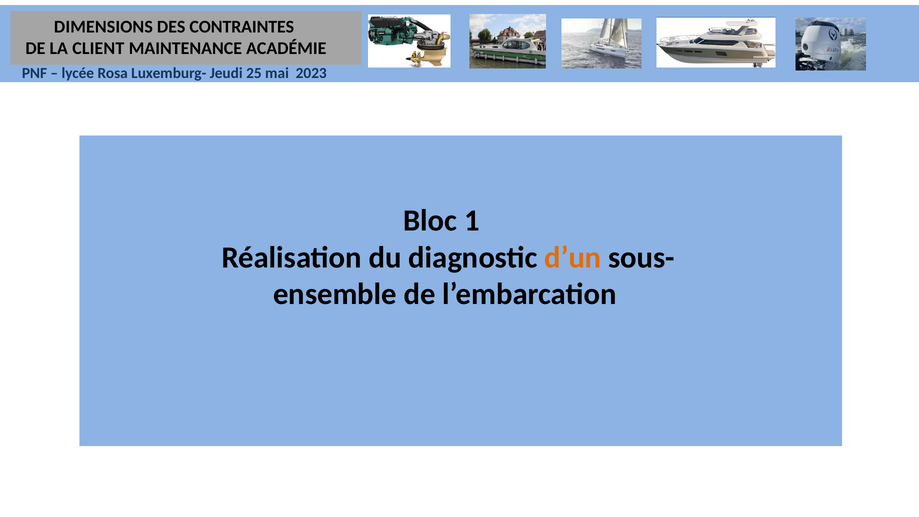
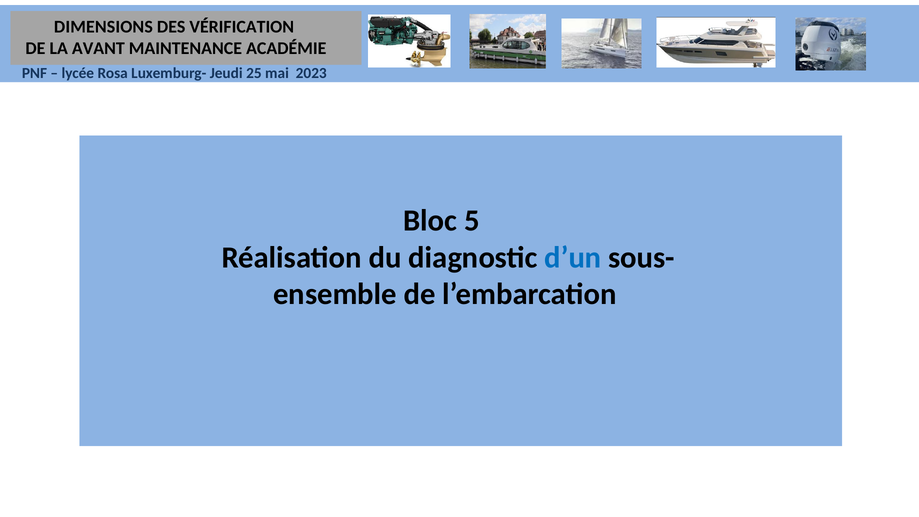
CONTRAINTES: CONTRAINTES -> VÉRIFICATION (242, 27)
CLIENT: CLIENT -> AVANT (98, 48)
1: 1 -> 5 (472, 221)
d’un colour: orange -> blue (573, 258)
